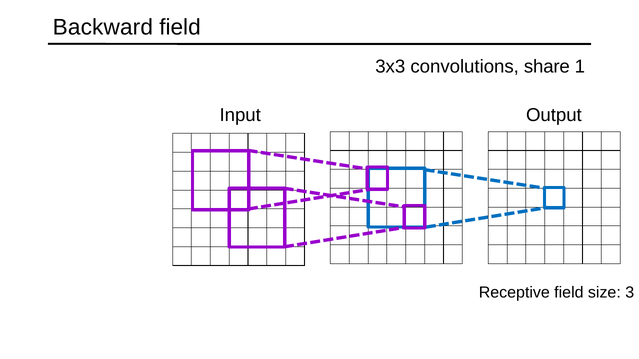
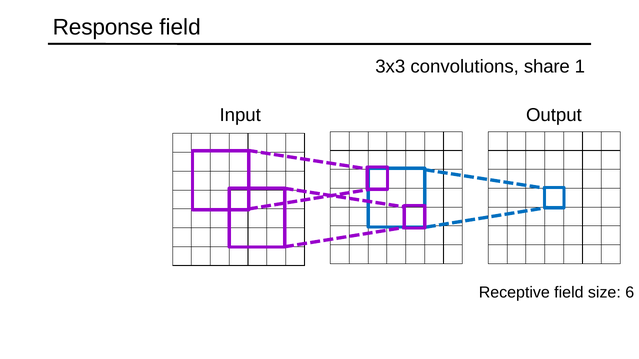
Backward: Backward -> Response (103, 28)
3: 3 -> 6 (630, 293)
